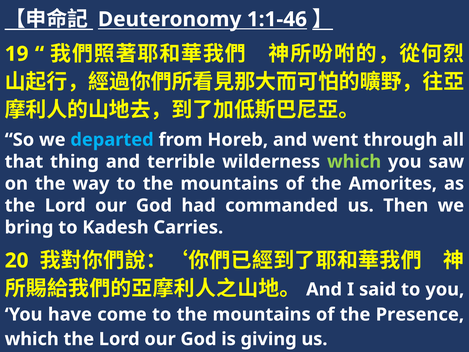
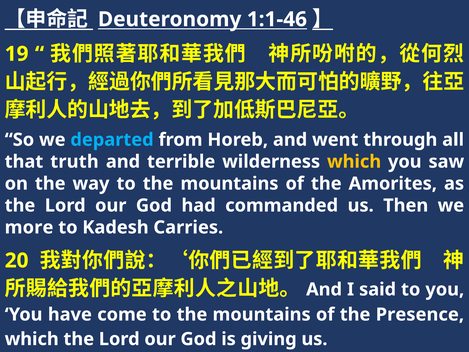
thing: thing -> truth (74, 162)
which colour: light green -> yellow (354, 162)
bring: bring -> more (29, 227)
